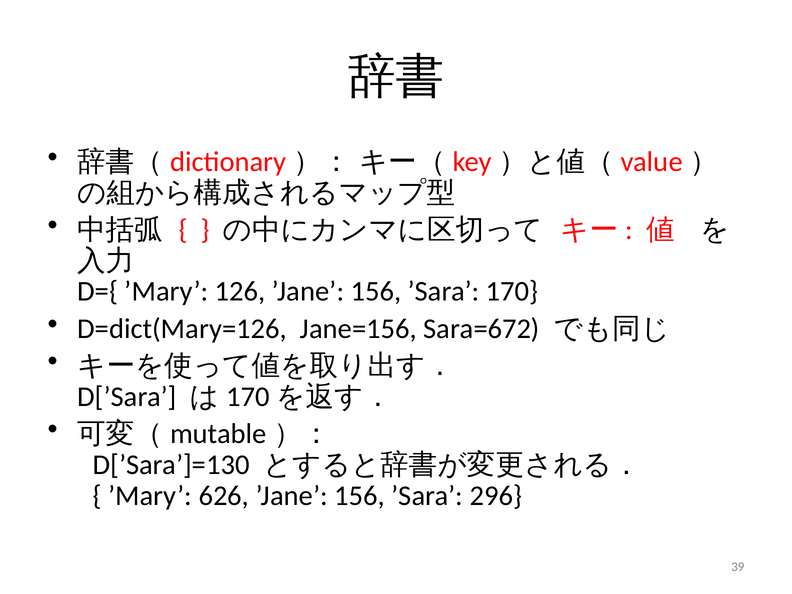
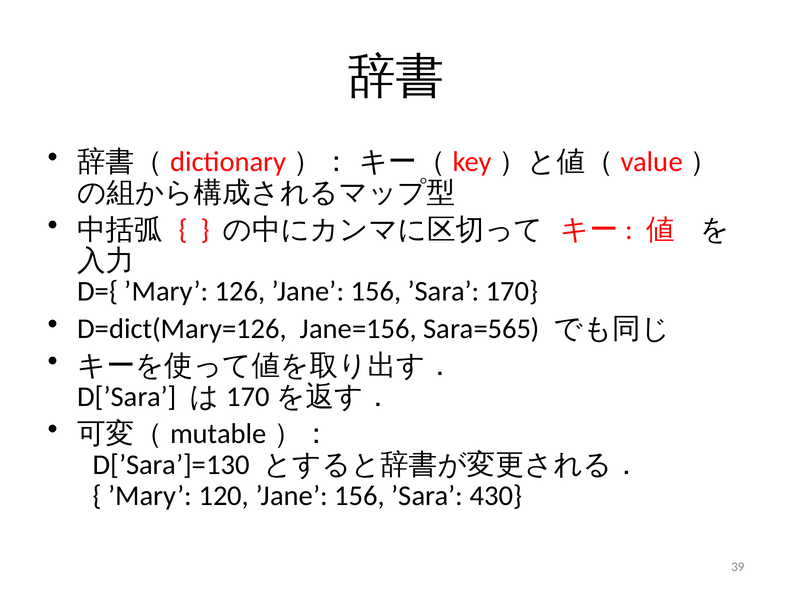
Sara=672: Sara=672 -> Sara=565 (481, 329)
626: 626 -> 120 (224, 496)
296: 296 -> 430 (496, 496)
